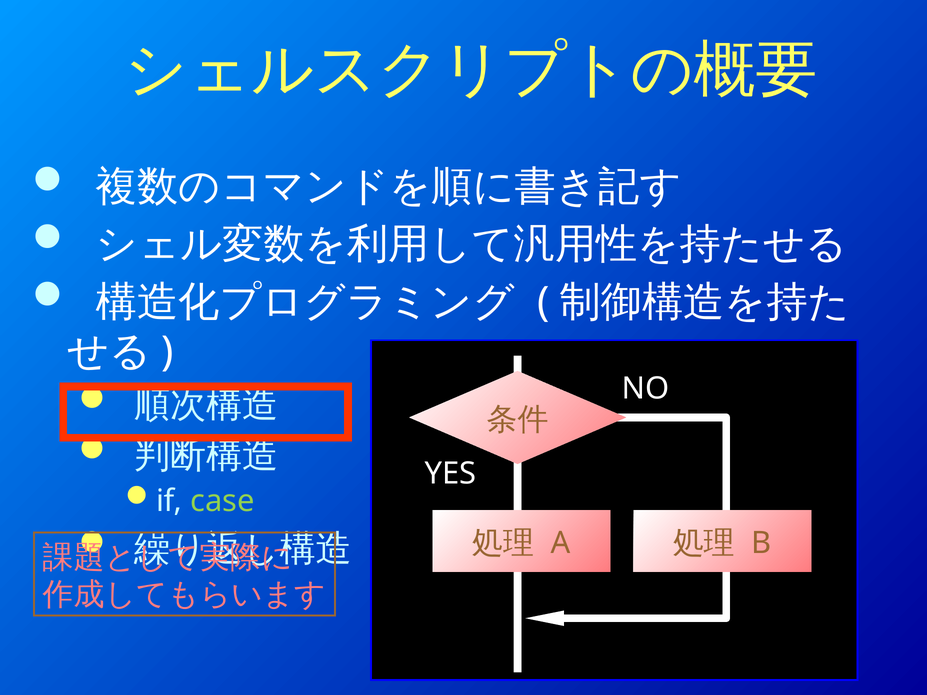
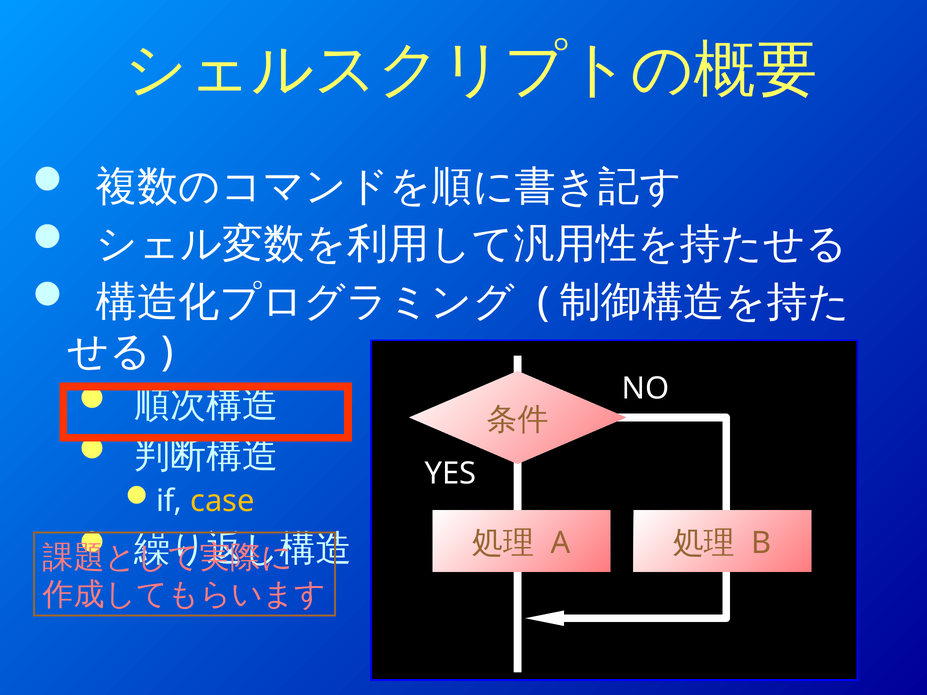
case colour: light green -> yellow (223, 501)
